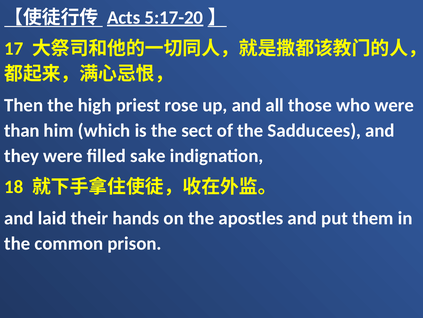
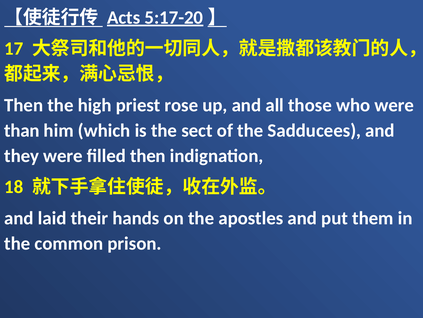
filled sake: sake -> then (148, 155)
